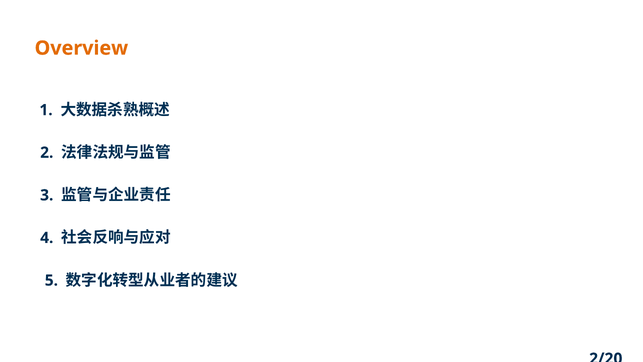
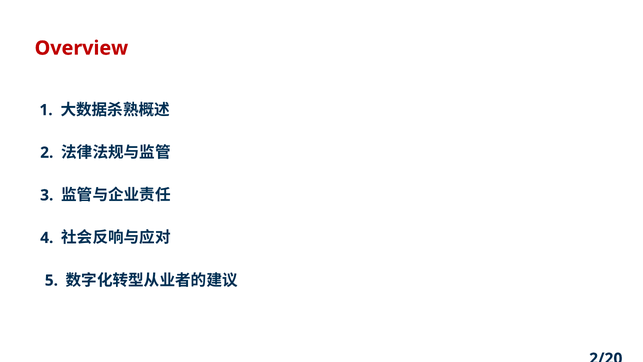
Overview colour: orange -> red (81, 48)
